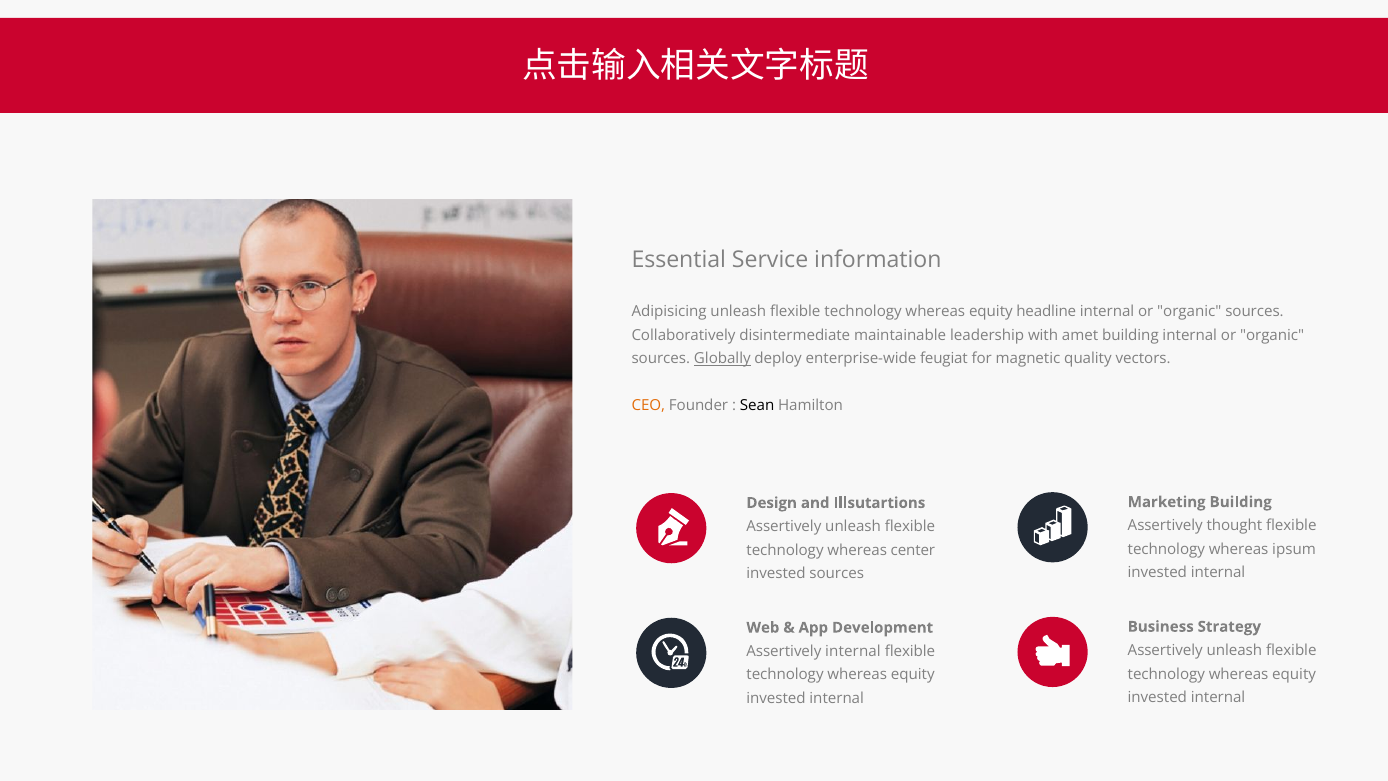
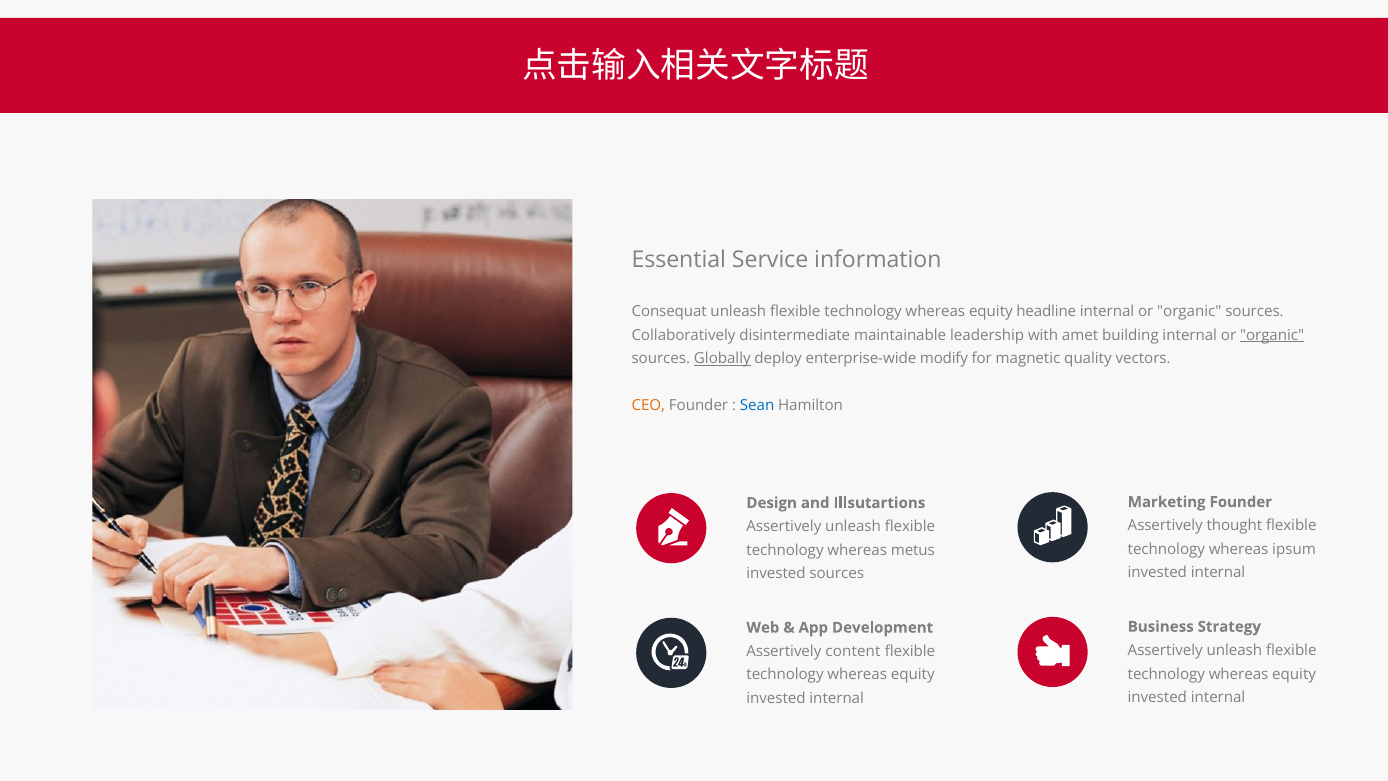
Adipisicing: Adipisicing -> Consequat (669, 311)
organic underline: none -> present (1272, 335)
feugiat: feugiat -> modify (944, 359)
Sean colour: black -> blue (757, 406)
Marketing Building: Building -> Founder (1241, 502)
center: center -> metus (913, 550)
Assertively internal: internal -> content (853, 651)
